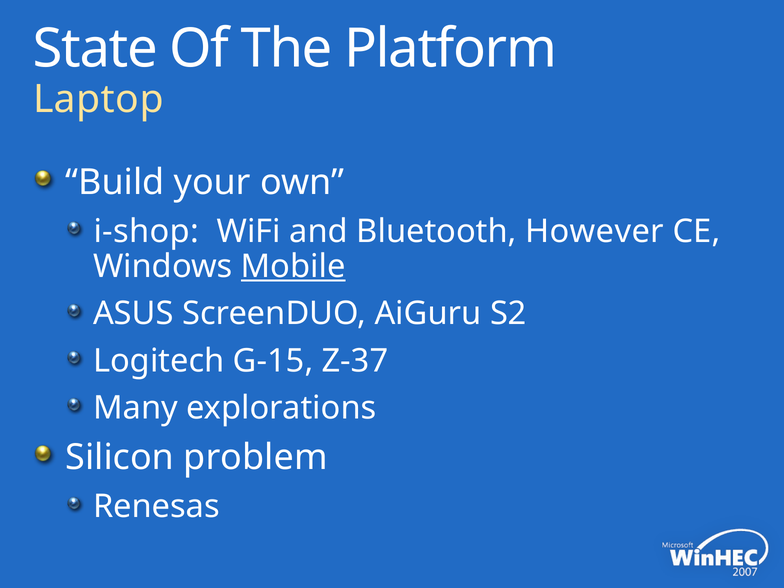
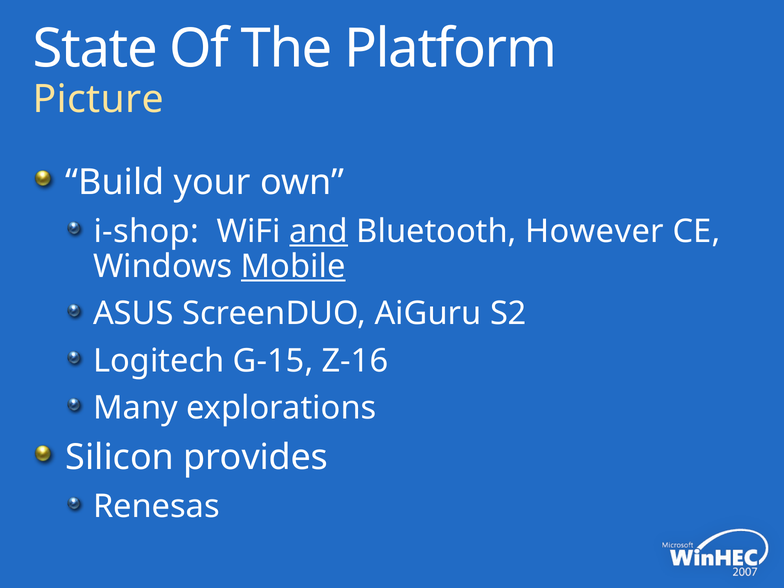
Laptop: Laptop -> Picture (98, 99)
and underline: none -> present (319, 231)
Z-37: Z-37 -> Z-16 (355, 361)
problem: problem -> provides (256, 458)
